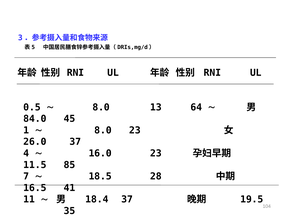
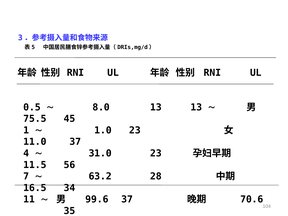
13 64: 64 -> 13 (196, 107)
84.0: 84.0 -> 75.5 (35, 119)
8.0: 8.0 -> 1.0 (103, 130)
26.0: 26.0 -> 11.0 (35, 142)
16.0: 16.0 -> 31.0 (100, 153)
85: 85 -> 56 (69, 165)
18.5: 18.5 -> 63.2 (100, 176)
16.5 41: 41 -> 34 (69, 188)
18.4: 18.4 -> 99.6 (97, 199)
19.5: 19.5 -> 70.6 (252, 199)
